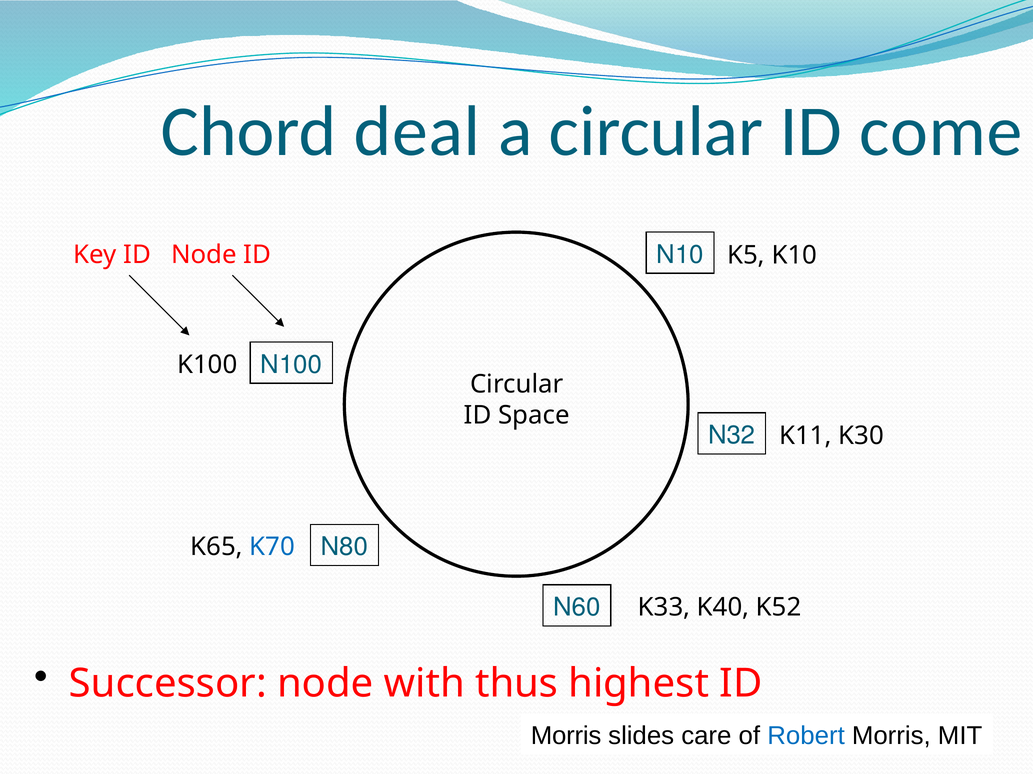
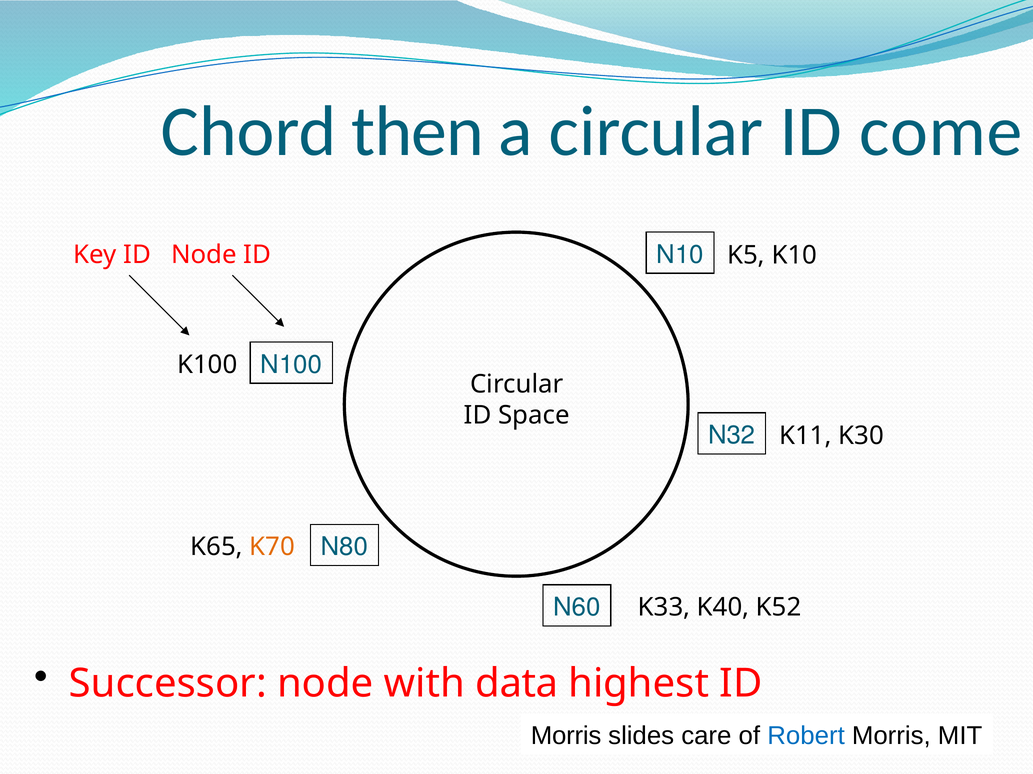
deal: deal -> then (418, 132)
K70 colour: blue -> orange (272, 547)
thus: thus -> data (517, 684)
